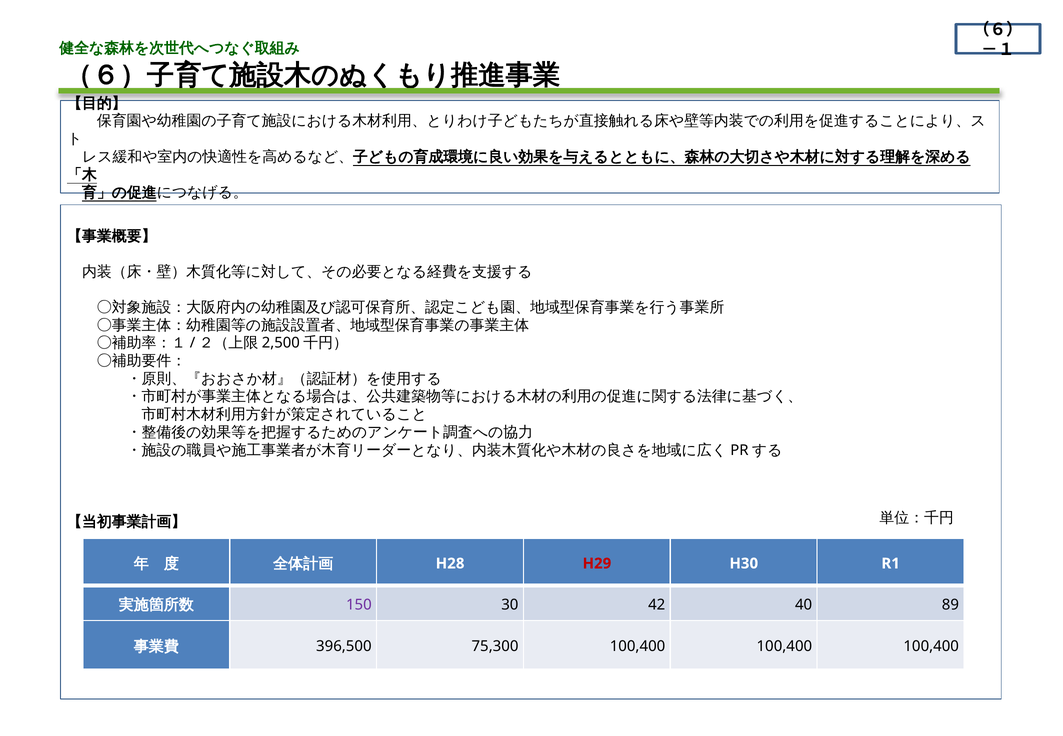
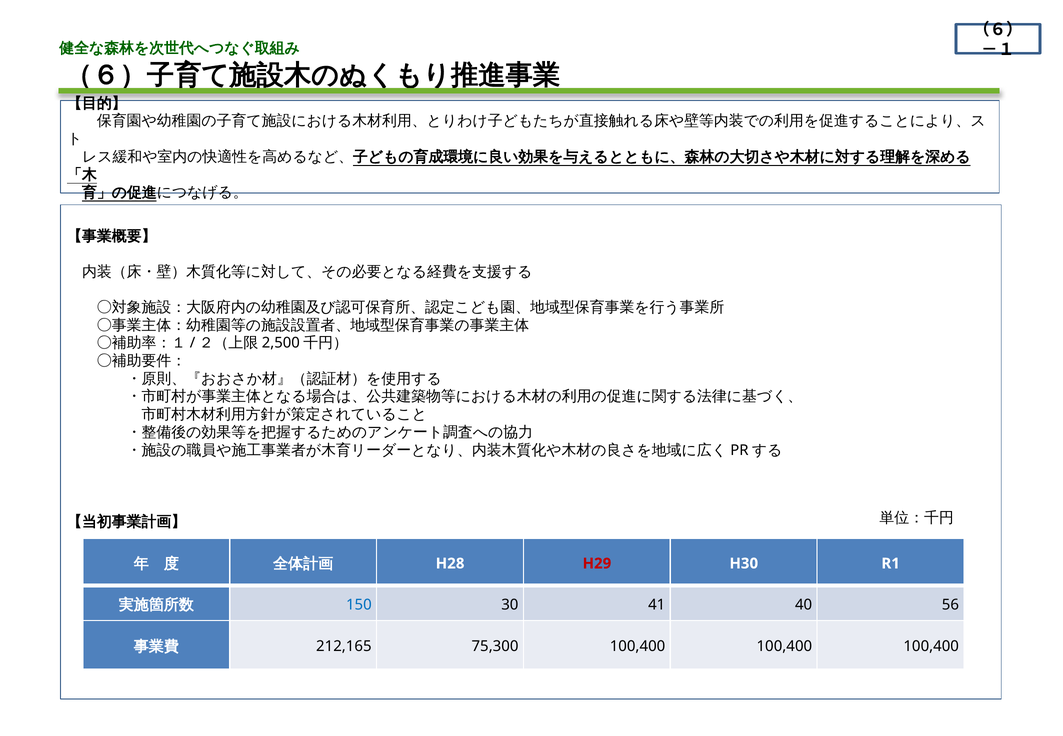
150 colour: purple -> blue (359, 604)
42: 42 -> 41 (657, 604)
89: 89 -> 56 (950, 604)
396,500: 396,500 -> 212,165 (344, 646)
